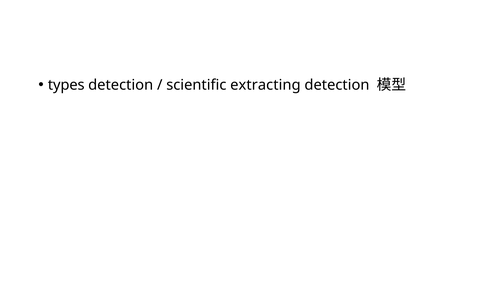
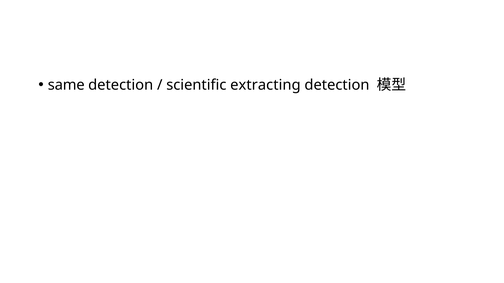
types: types -> same (66, 85)
